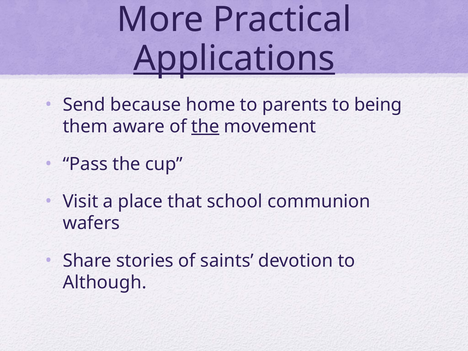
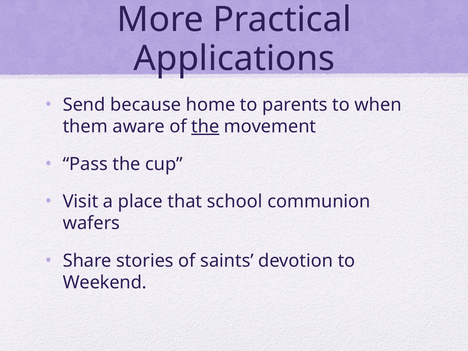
Applications underline: present -> none (234, 59)
being: being -> when (378, 105)
Although: Although -> Weekend (105, 283)
